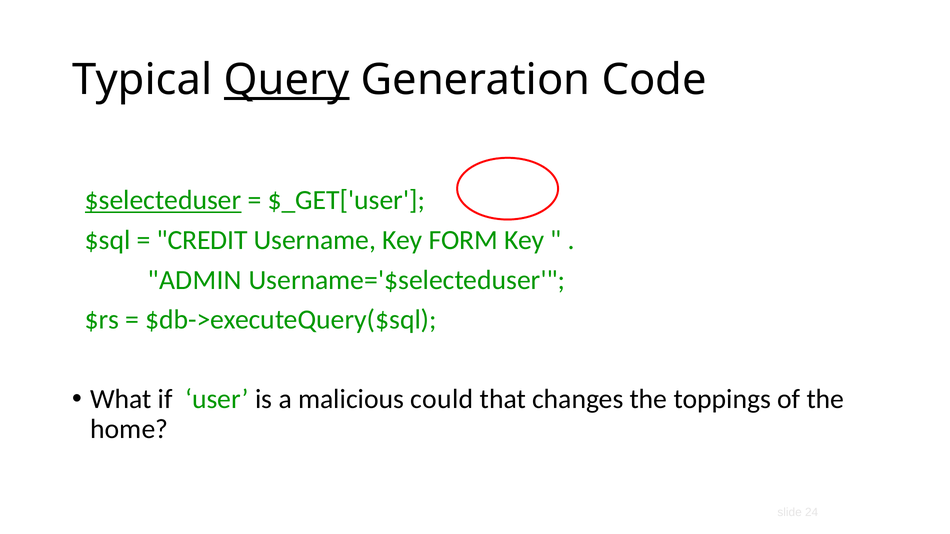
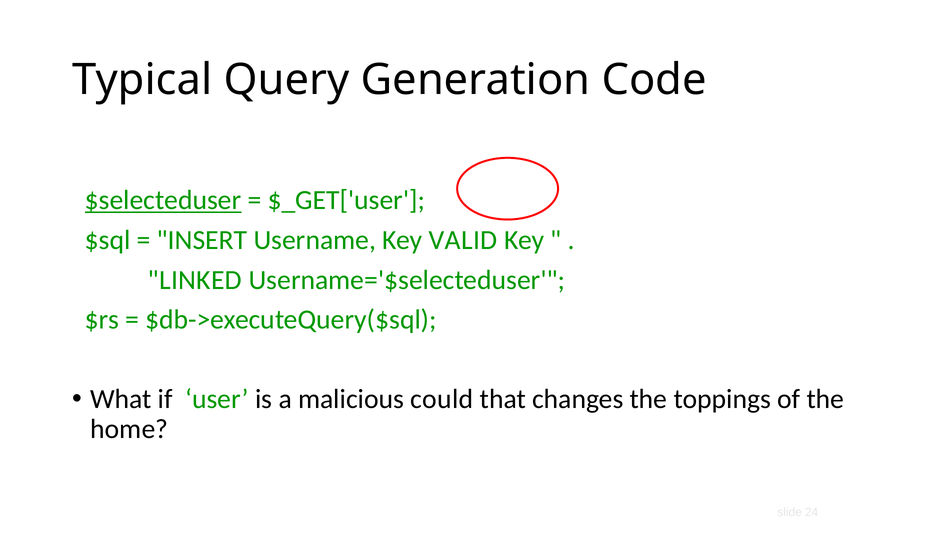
Query underline: present -> none (287, 80)
CREDIT: CREDIT -> INSERT (202, 240)
FORM: FORM -> VALID (463, 240)
ADMIN: ADMIN -> LINKED (195, 280)
